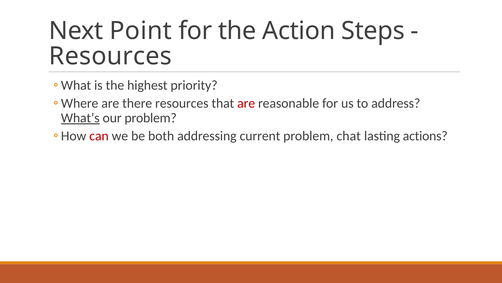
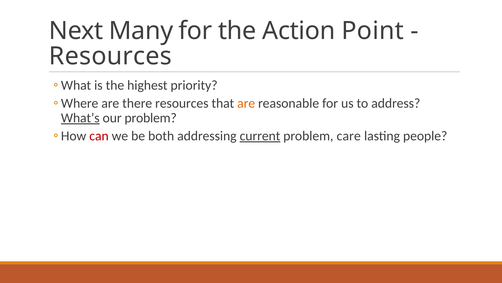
Point: Point -> Many (141, 31)
Steps: Steps -> Point (373, 31)
are colour: red -> orange (246, 103)
current underline: none -> present (260, 136)
chat: chat -> care (349, 136)
actions: actions -> people (425, 136)
